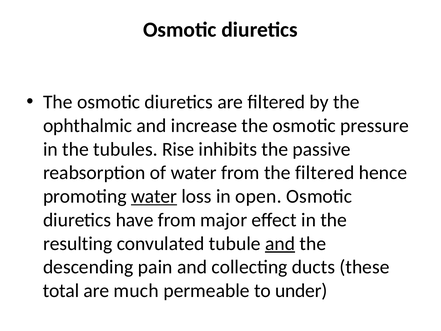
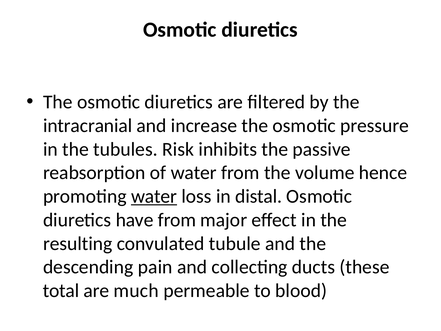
ophthalmic: ophthalmic -> intracranial (88, 126)
Rise: Rise -> Risk (178, 149)
the filtered: filtered -> volume (325, 173)
open: open -> distal (259, 196)
and underline: present -> none (280, 243)
under: under -> blood (301, 290)
